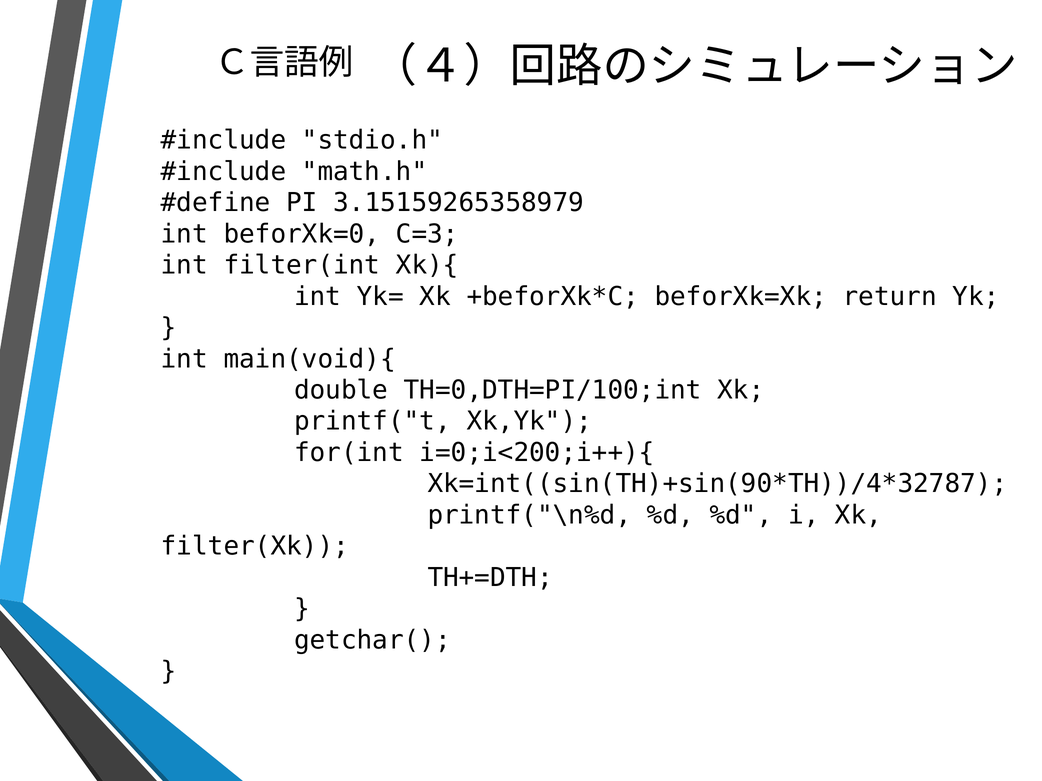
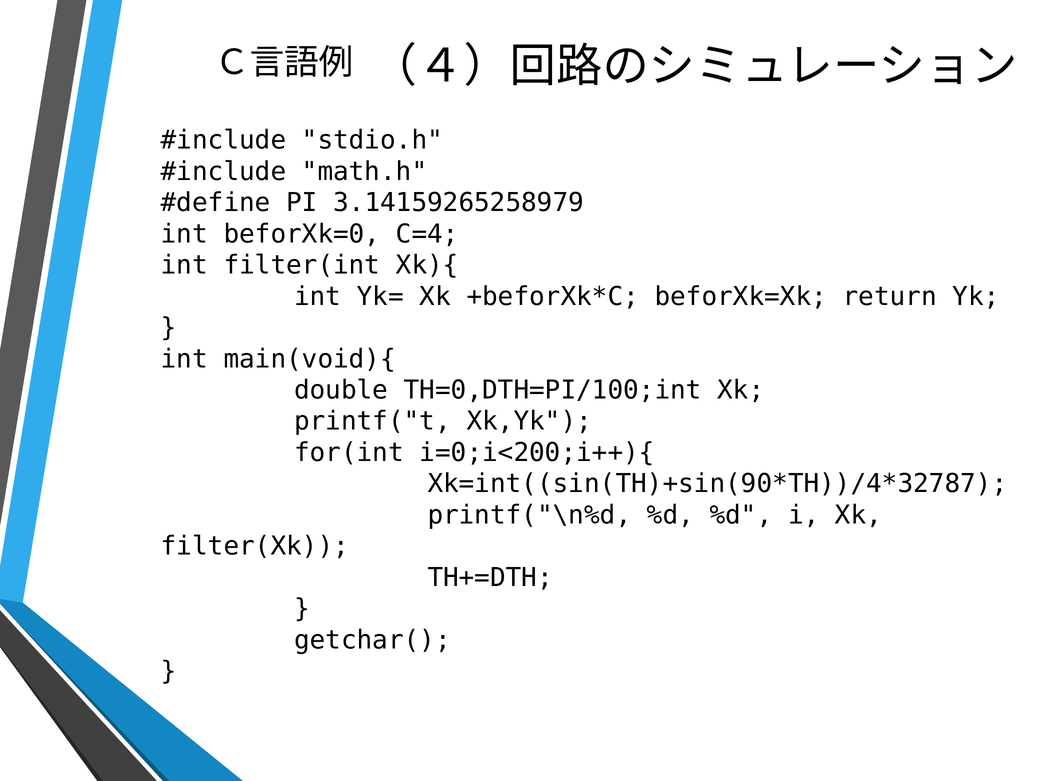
3.15159265358979: 3.15159265358979 -> 3.14159265258979 (459, 203)
C=3: C=3 -> C=4 (427, 234)
